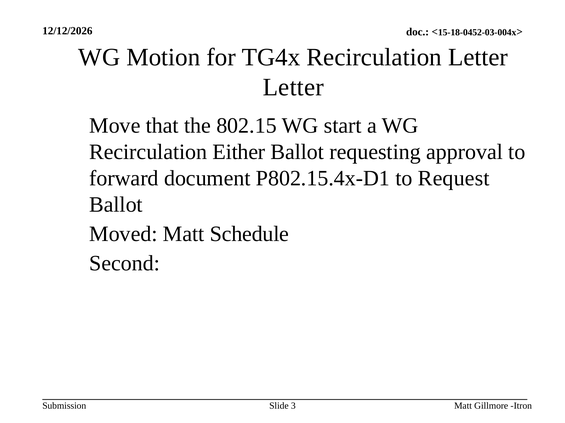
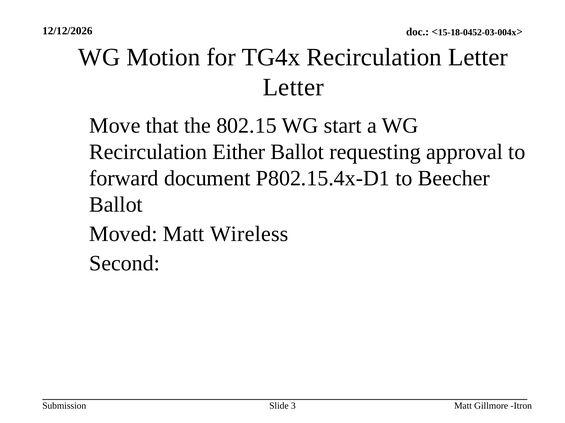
Request: Request -> Beecher (454, 179)
Schedule: Schedule -> Wireless (249, 234)
